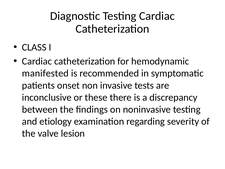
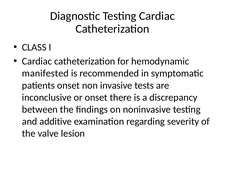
or these: these -> onset (96, 97)
etiology: etiology -> additive (56, 121)
